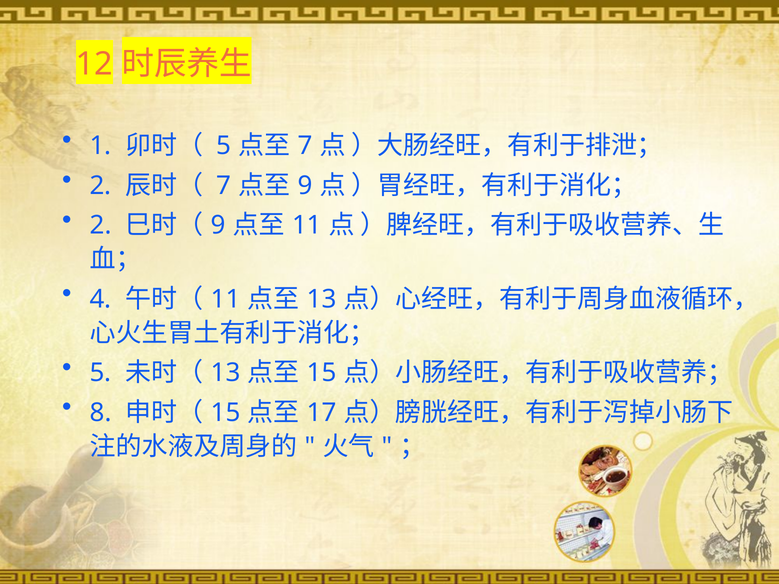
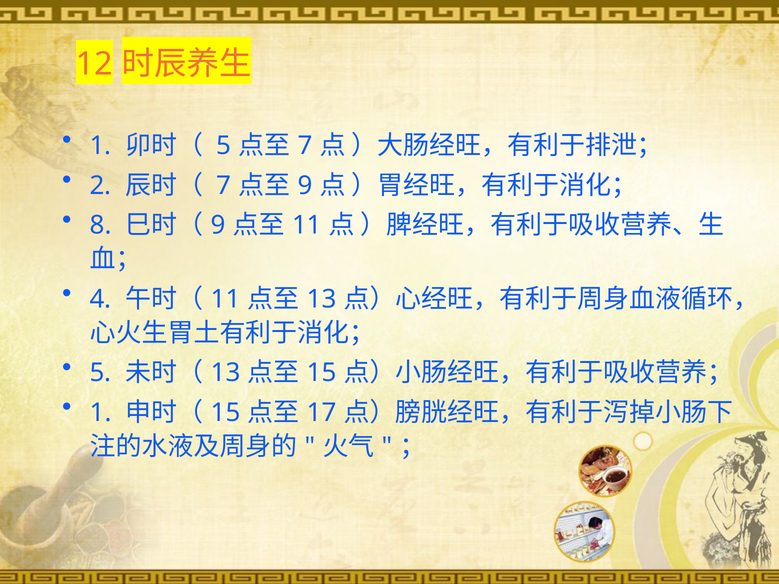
2: 2 -> 8 (101, 225)
8: 8 -> 1 (101, 413)
